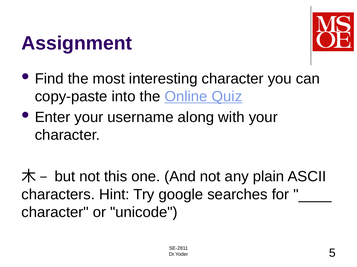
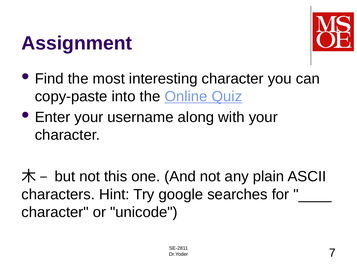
5: 5 -> 7 (332, 254)
